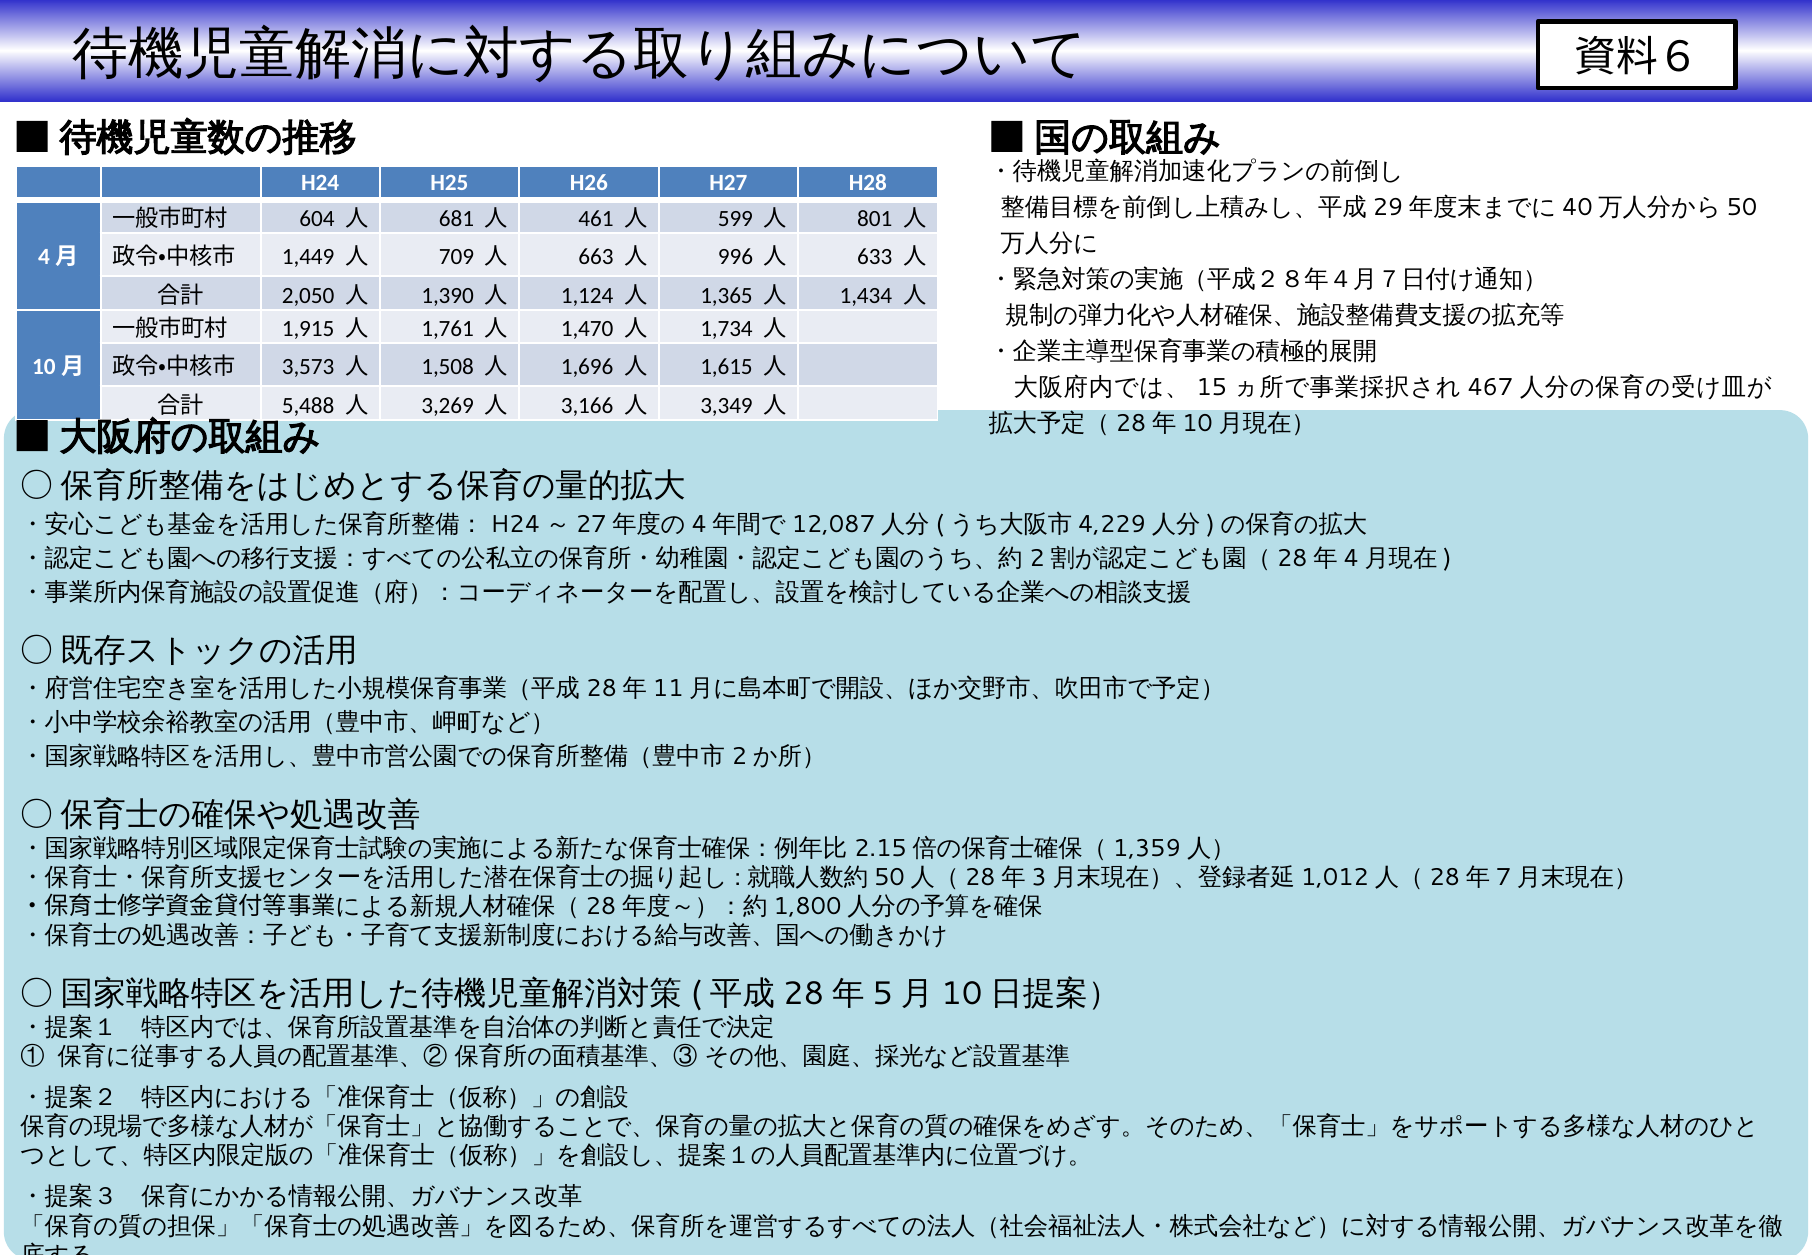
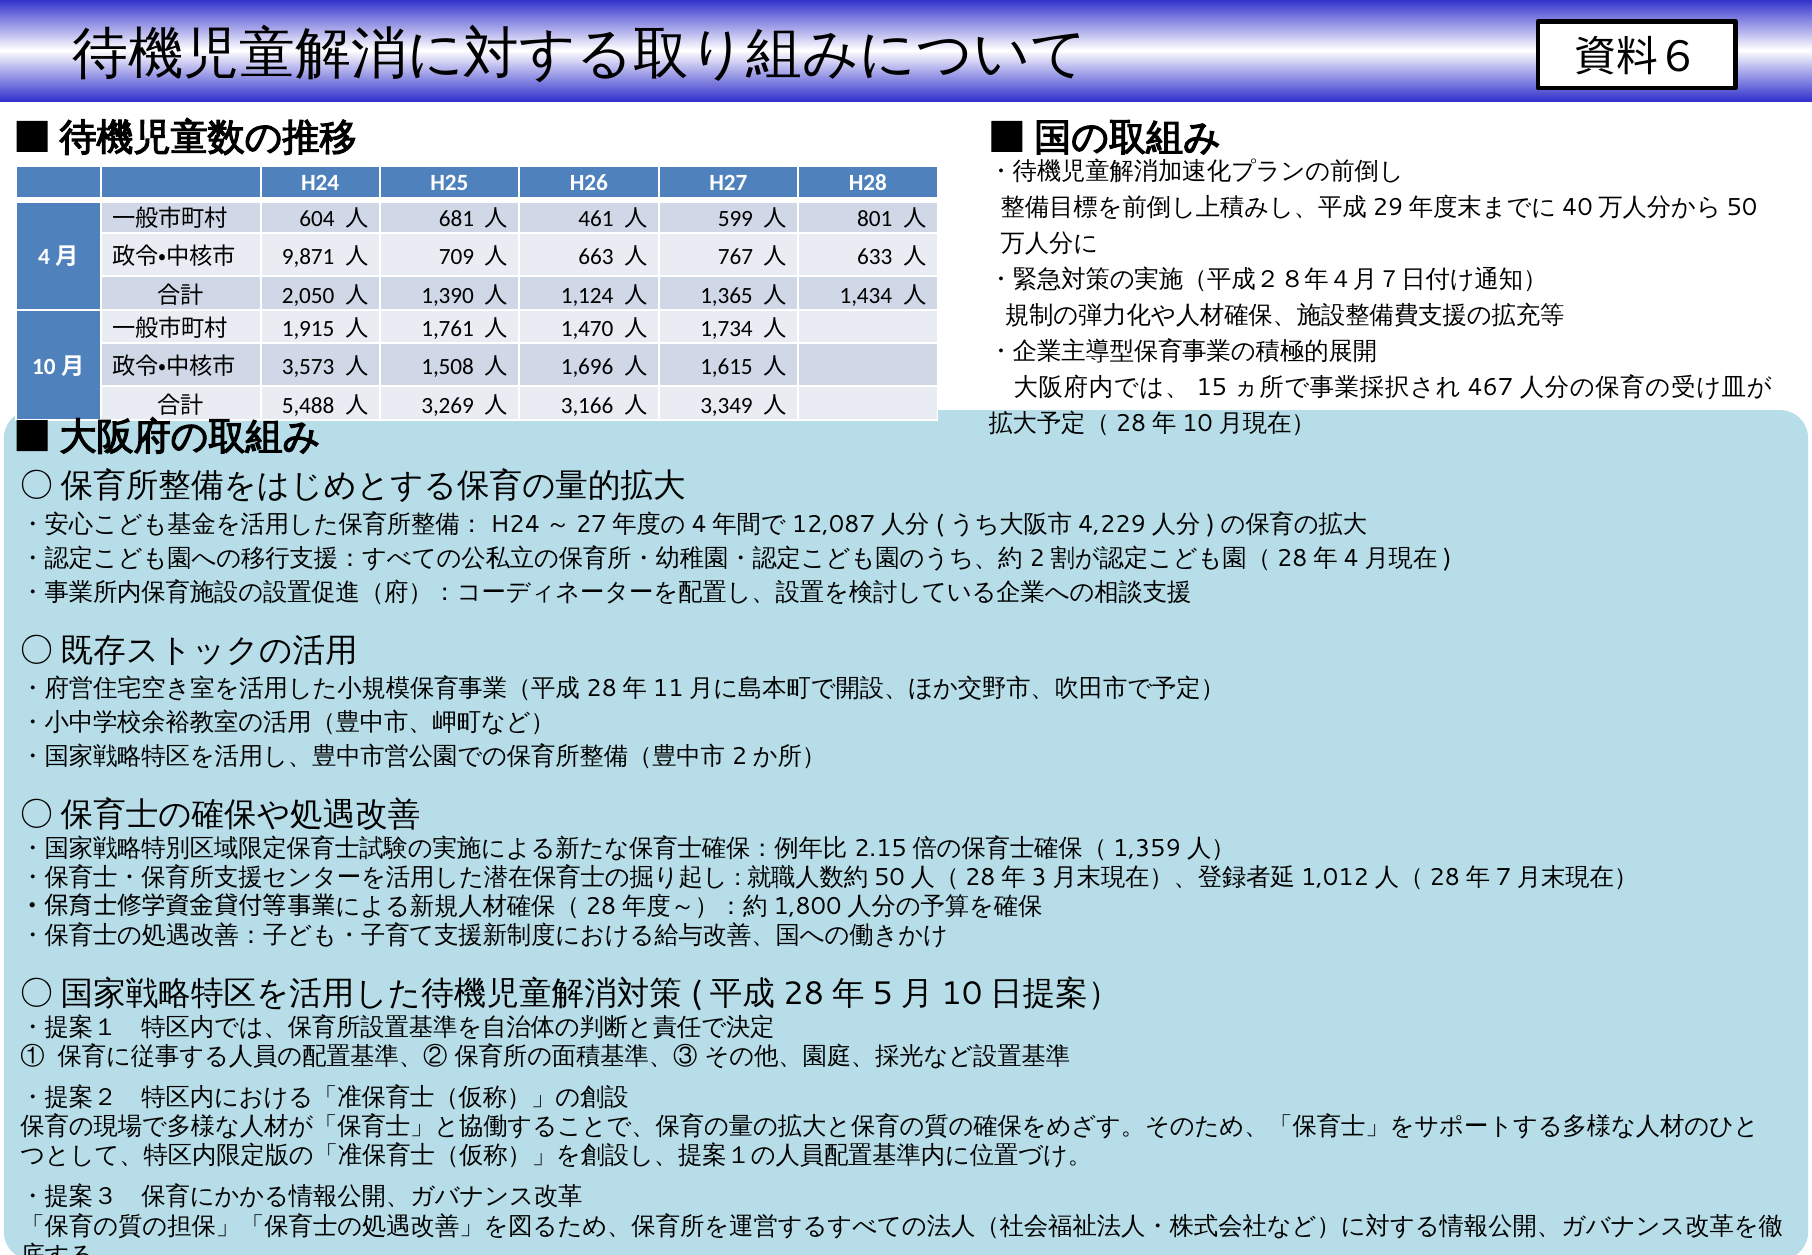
1,449: 1,449 -> 9,871 (308, 257)
996: 996 -> 767 (735, 257)
